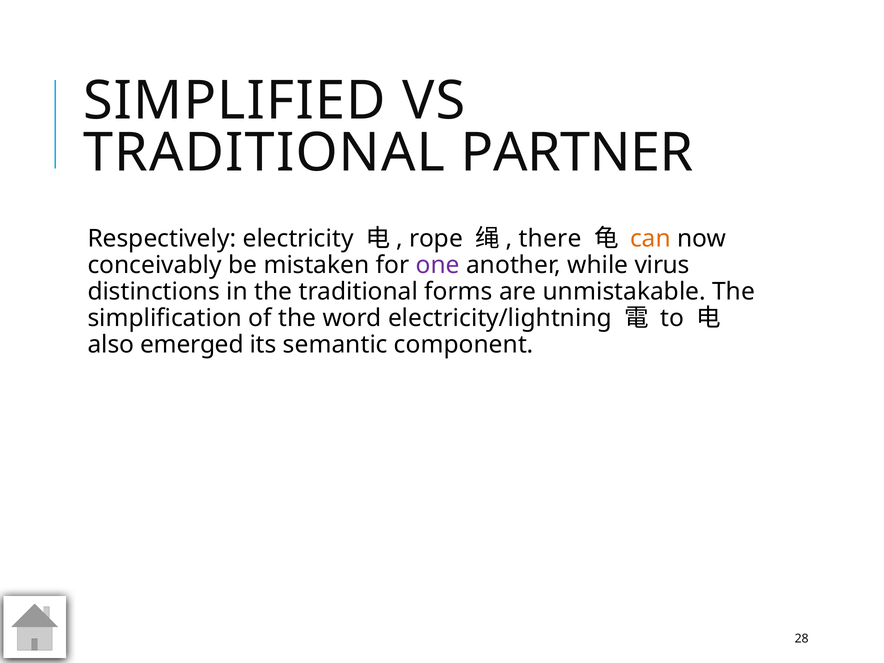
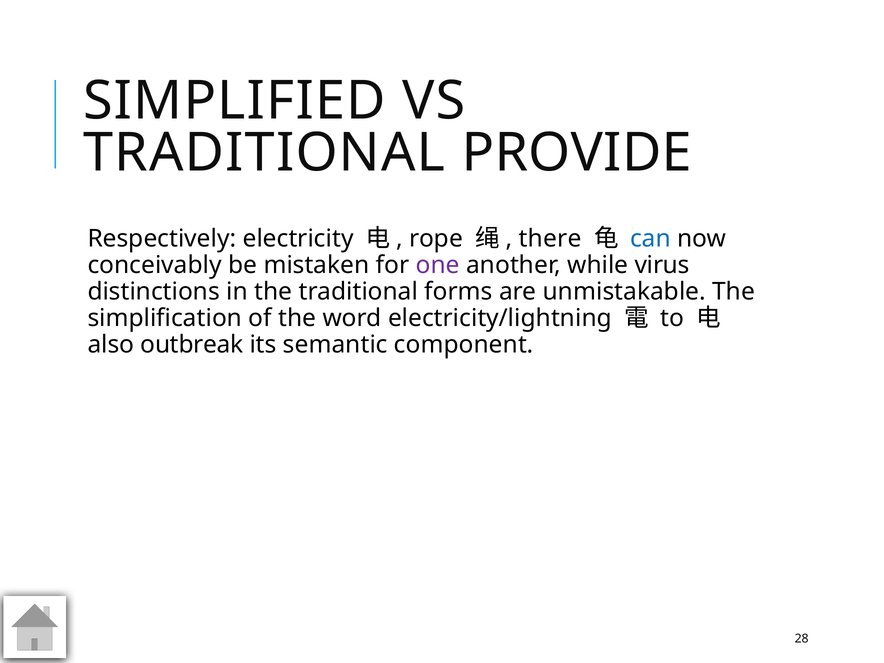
PARTNER: PARTNER -> PROVIDE (577, 153)
can colour: orange -> blue (650, 239)
emerged: emerged -> outbreak (192, 345)
